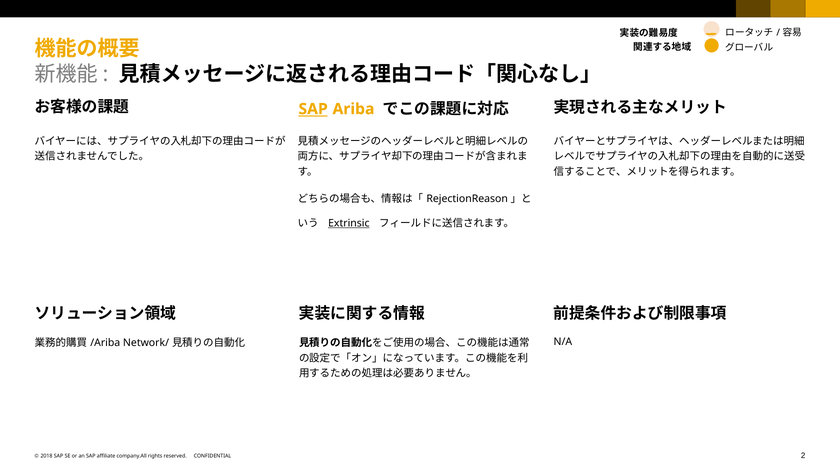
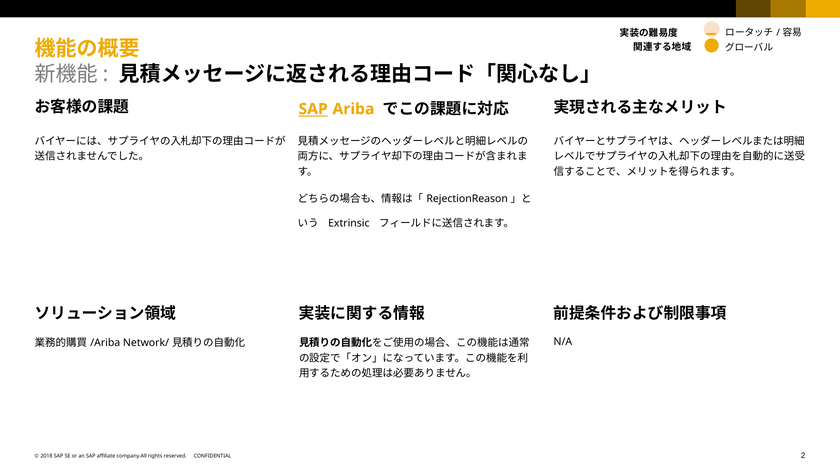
Extrinsic underline: present -> none (349, 223)
